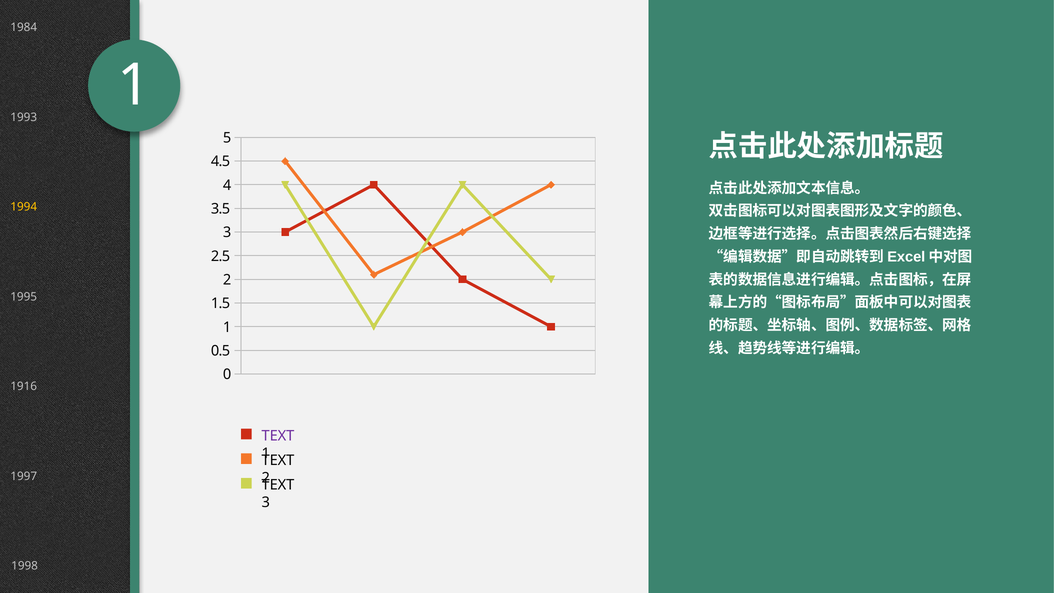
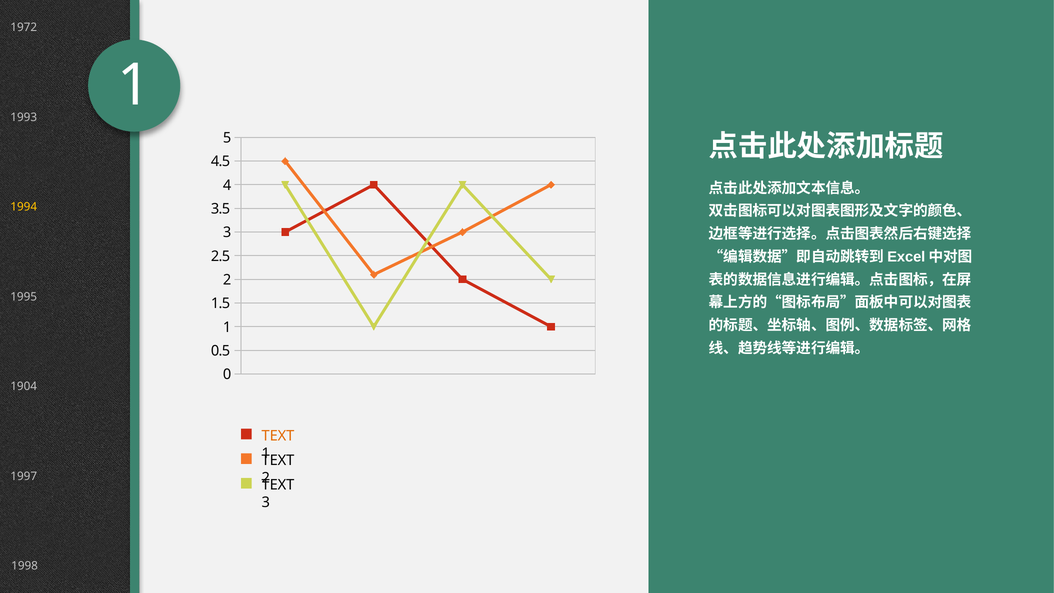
1984: 1984 -> 1972 (24, 28)
1916: 1916 -> 1904 (24, 386)
TEXT colour: purple -> orange (278, 436)
